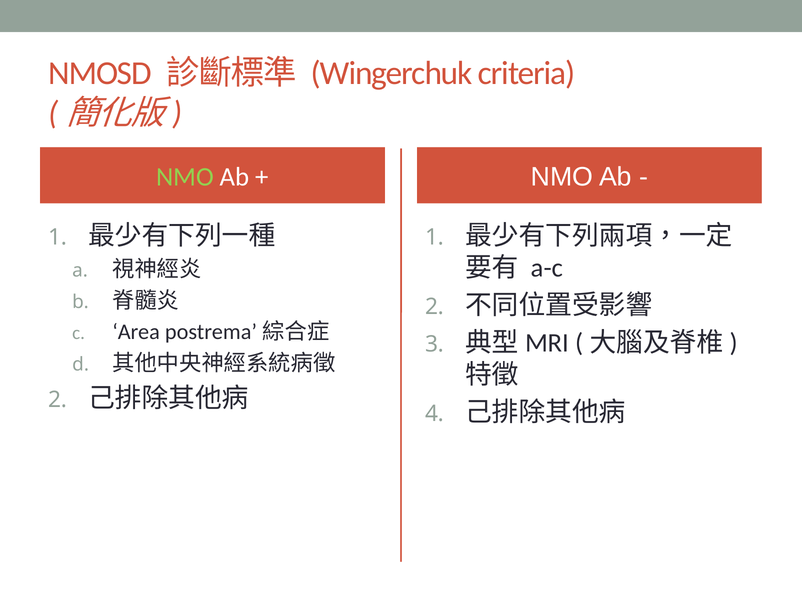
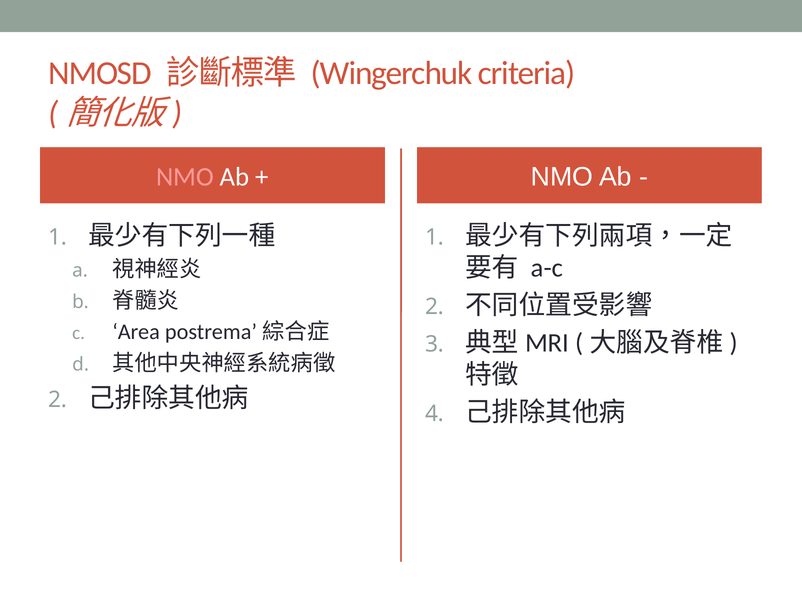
NMO colour: light green -> pink (185, 177)
